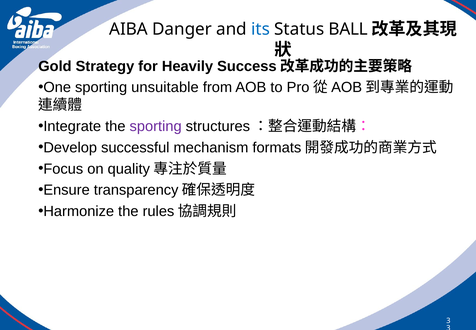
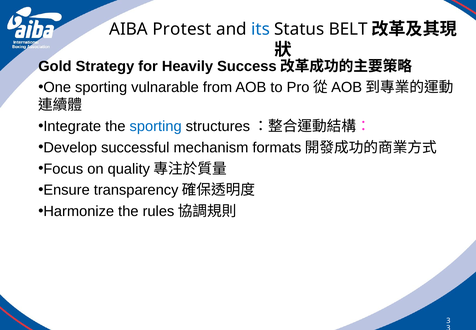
Danger: Danger -> Protest (182, 29)
BALL: BALL -> BELT (348, 29)
unsuitable: unsuitable -> vulnarable (165, 87)
sporting colour: purple -> blue (156, 126)
